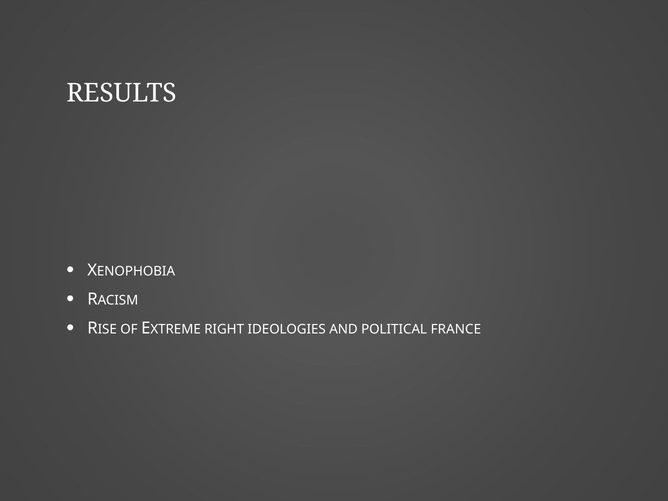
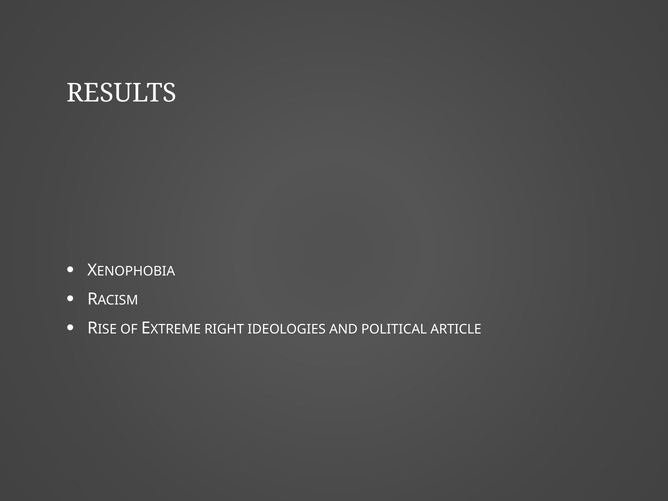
FRANCE: FRANCE -> ARTICLE (456, 329)
